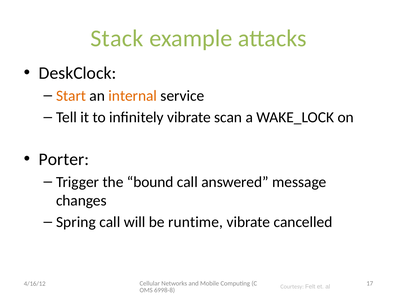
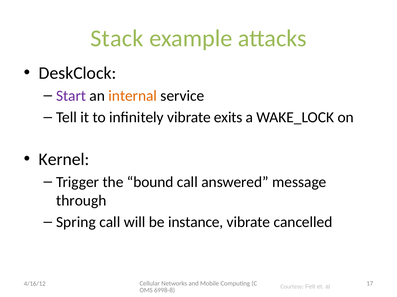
Start colour: orange -> purple (71, 96)
scan: scan -> exits (228, 118)
Porter: Porter -> Kernel (64, 160)
changes: changes -> through (81, 201)
runtime: runtime -> instance (196, 223)
